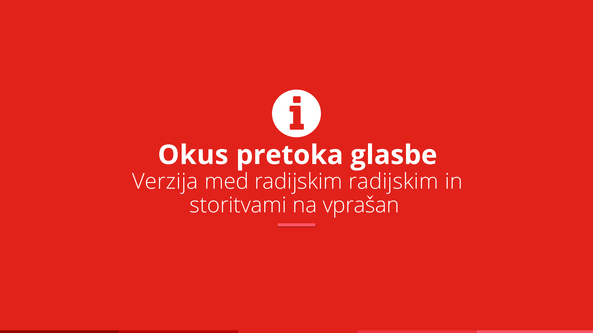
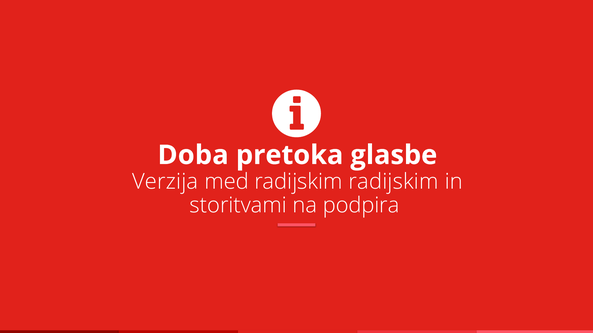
Okus: Okus -> Doba (193, 155)
vprašan: vprašan -> podpira (361, 206)
